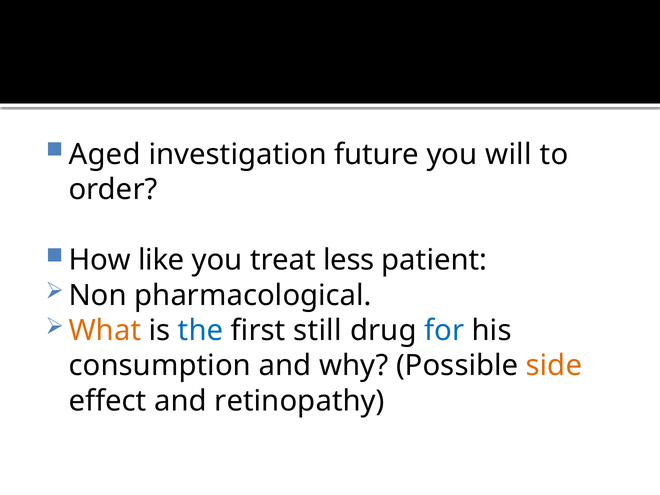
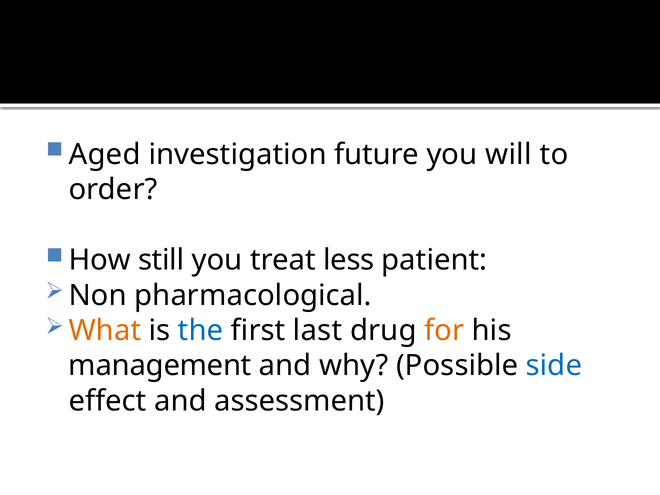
like: like -> still (161, 260)
still: still -> last (318, 331)
for colour: blue -> orange (444, 331)
consumption: consumption -> management (160, 366)
side colour: orange -> blue (554, 366)
retinopathy: retinopathy -> assessment (300, 401)
